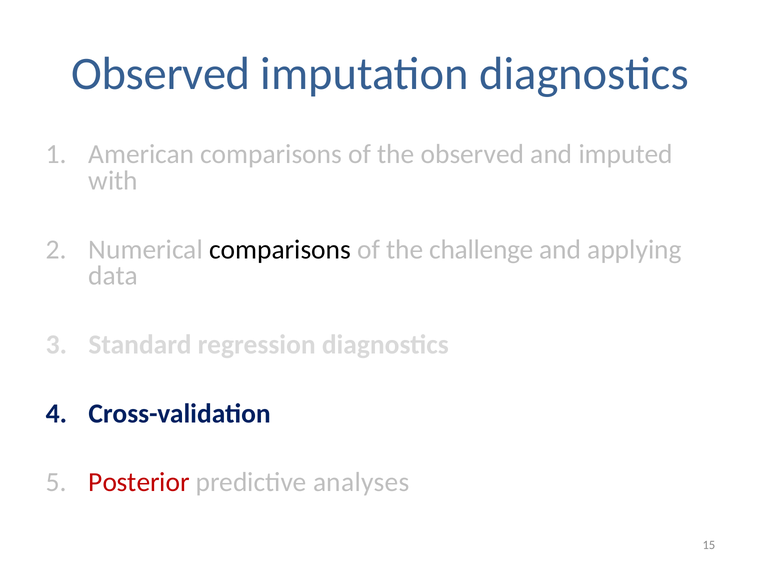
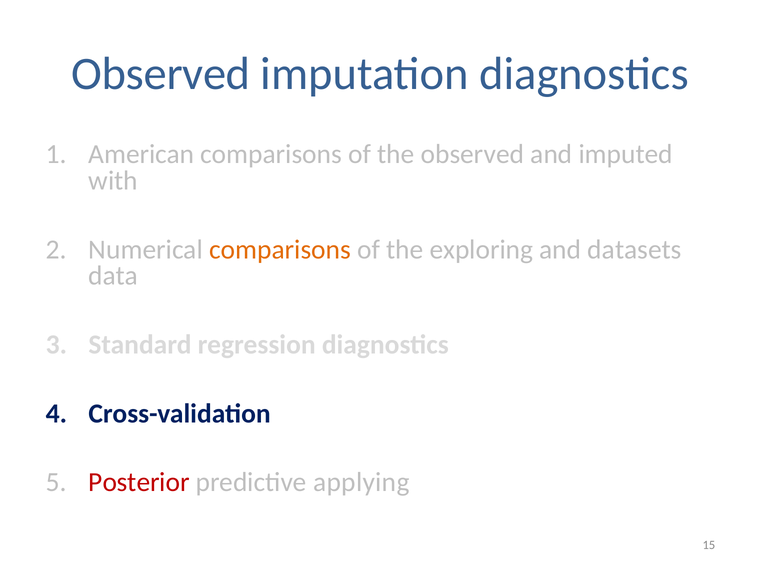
comparisons colour: black -> orange (280, 249)
challenge: challenge -> exploring (481, 249)
applying: applying -> datasets (635, 249)
analyses: analyses -> applying (361, 482)
